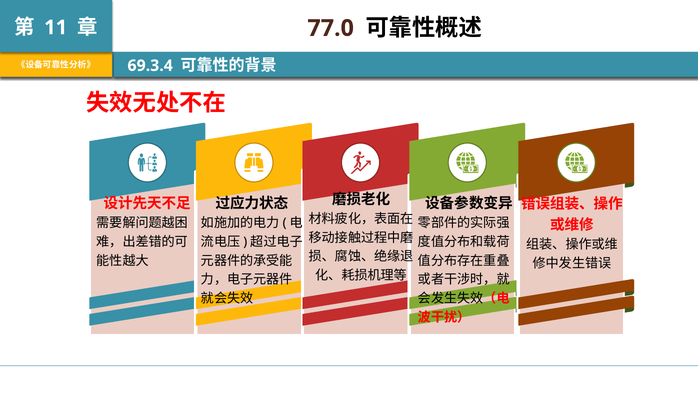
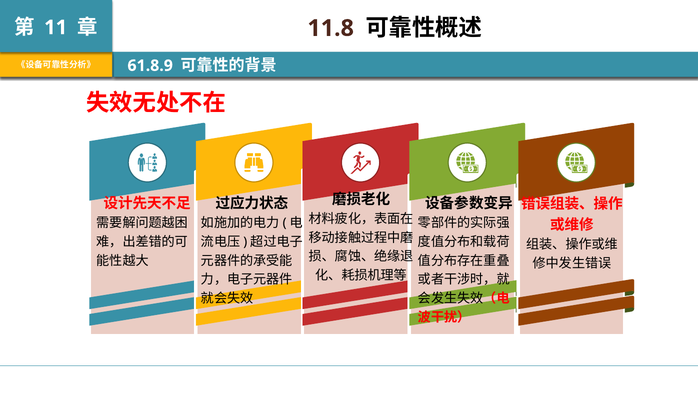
77.0: 77.0 -> 11.8 (331, 28)
69.3.4: 69.3.4 -> 61.8.9 (150, 66)
